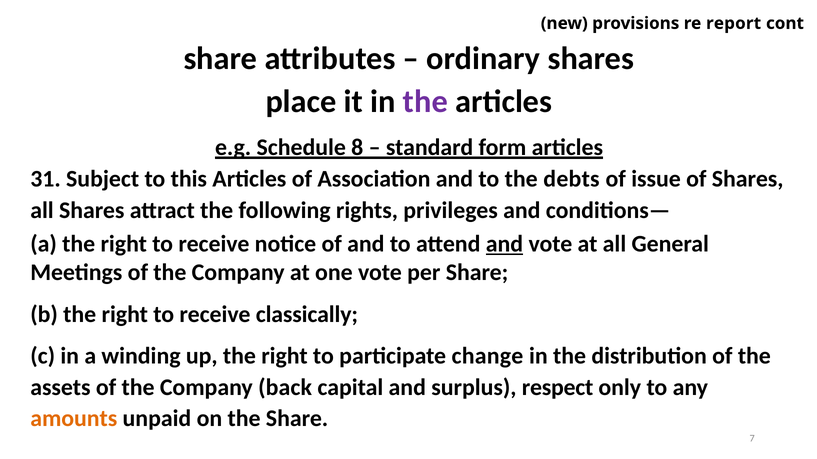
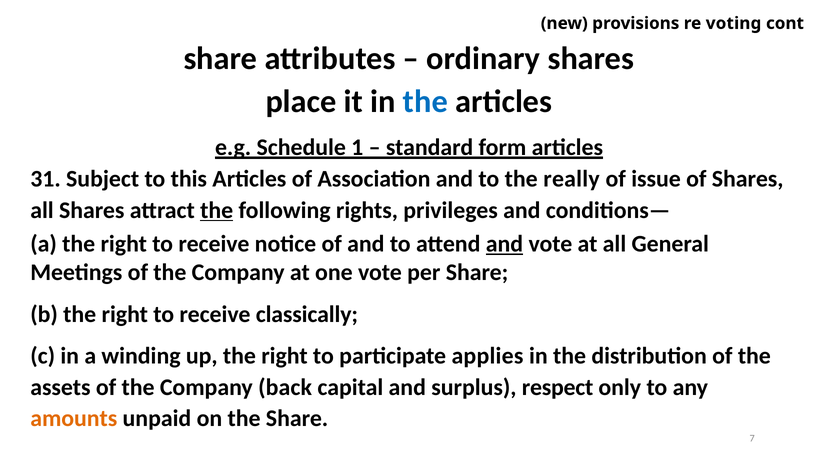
report: report -> voting (734, 23)
the colour: purple -> blue (425, 101)
8: 8 -> 1 (357, 148)
debts: debts -> really (571, 179)
the underline: none -> present (217, 211)
change: change -> applies (487, 356)
